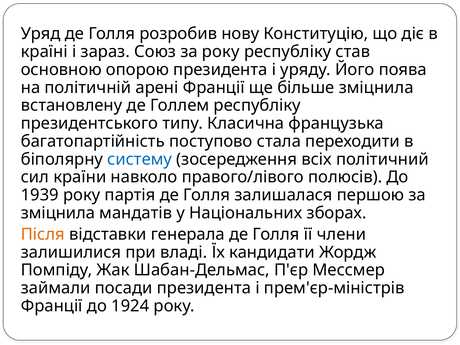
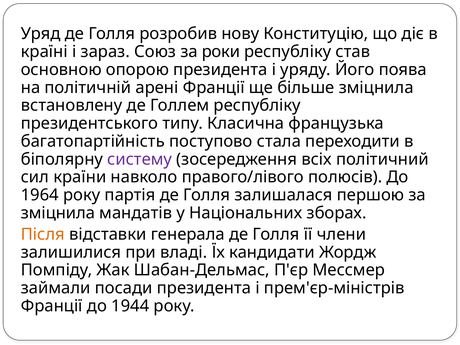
за року: року -> роки (221, 52)
систему colour: blue -> purple (140, 159)
1939: 1939 -> 1964 (40, 195)
1924: 1924 -> 1944 (130, 306)
